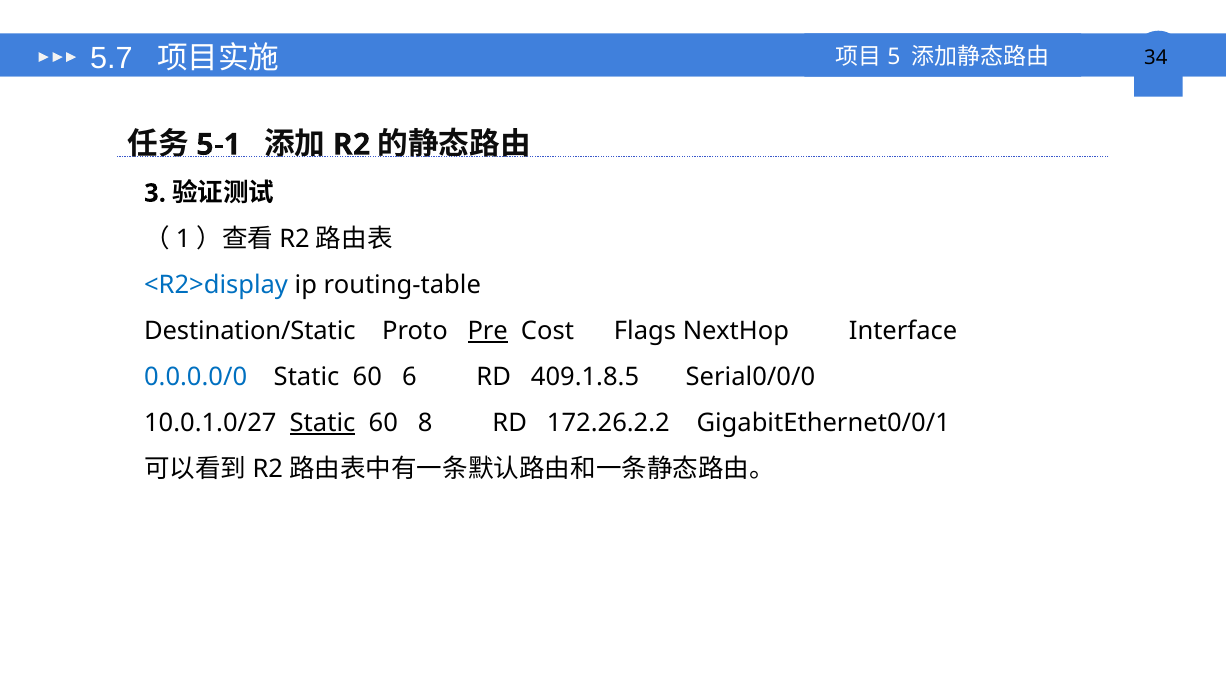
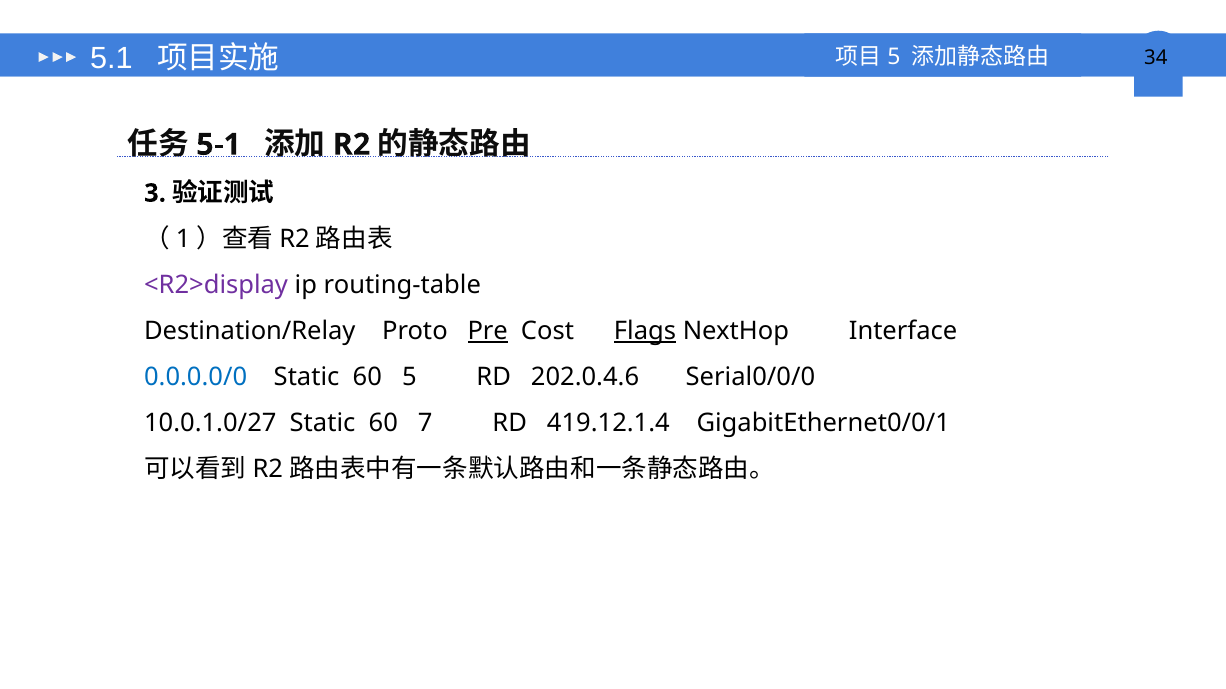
5.7: 5.7 -> 5.1 (111, 59)
<R2>display colour: blue -> purple (216, 285)
Destination/Static: Destination/Static -> Destination/Relay (250, 331)
Flags underline: none -> present (645, 331)
6: 6 -> 5 (409, 377)
409.1.8.5: 409.1.8.5 -> 202.0.4.6 (585, 377)
Static underline: present -> none (323, 423)
8: 8 -> 7 (425, 423)
172.26.2.2: 172.26.2.2 -> 419.12.1.4 (608, 423)
